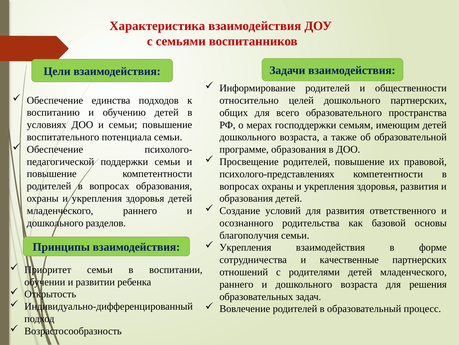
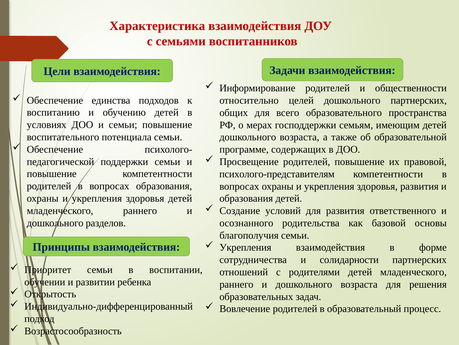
программе образования: образования -> содержащих (299, 149)
психолого-представлениях: психолого-представлениях -> психолого-представителям (277, 174)
качественные: качественные -> солидарности (349, 259)
